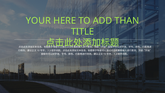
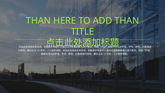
YOUR: YOUR -> THAN (38, 21)
